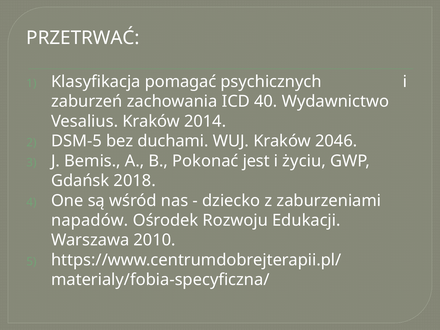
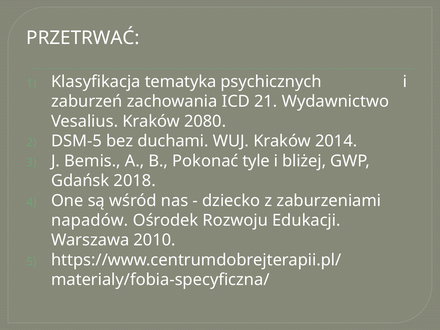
pomagać: pomagać -> tematyka (181, 82)
40: 40 -> 21 (266, 101)
2014: 2014 -> 2080 (205, 121)
2046: 2046 -> 2014 (336, 141)
jest: jest -> tyle (256, 161)
życiu: życiu -> bliżej (304, 161)
